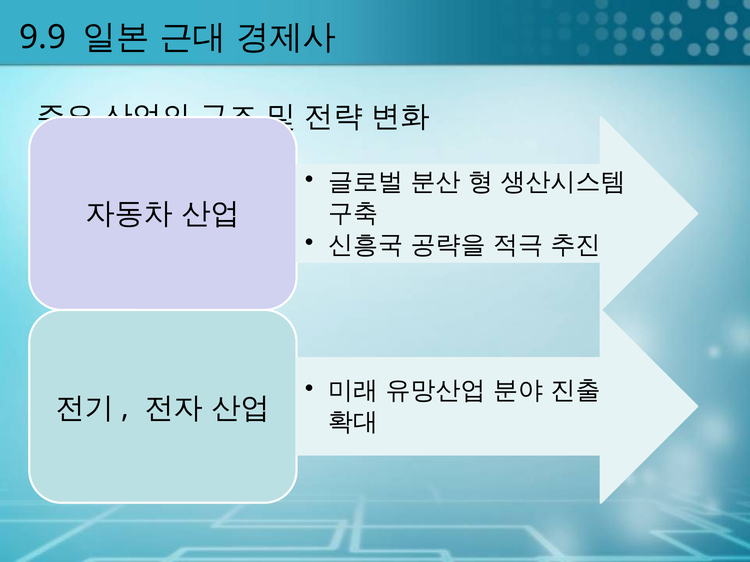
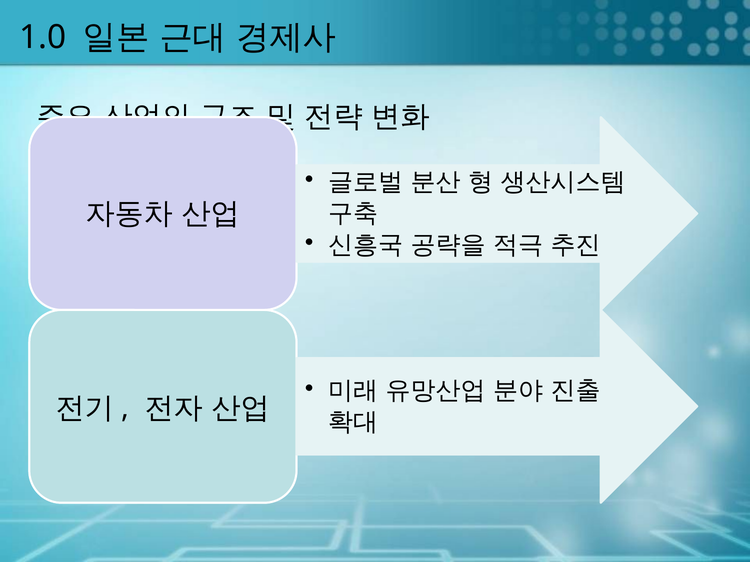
9.9: 9.9 -> 1.0 (43, 37)
